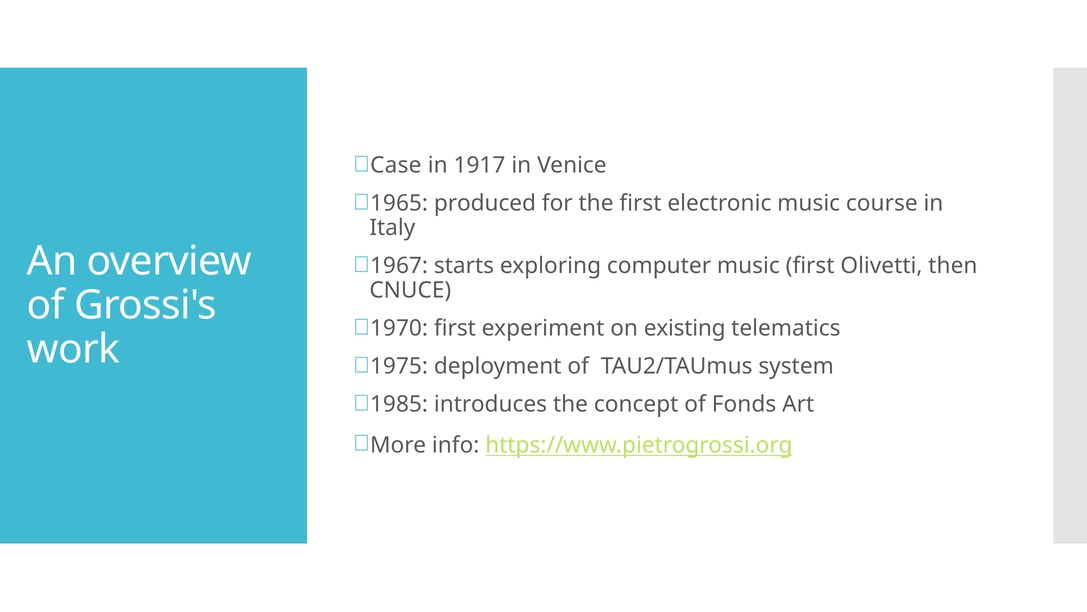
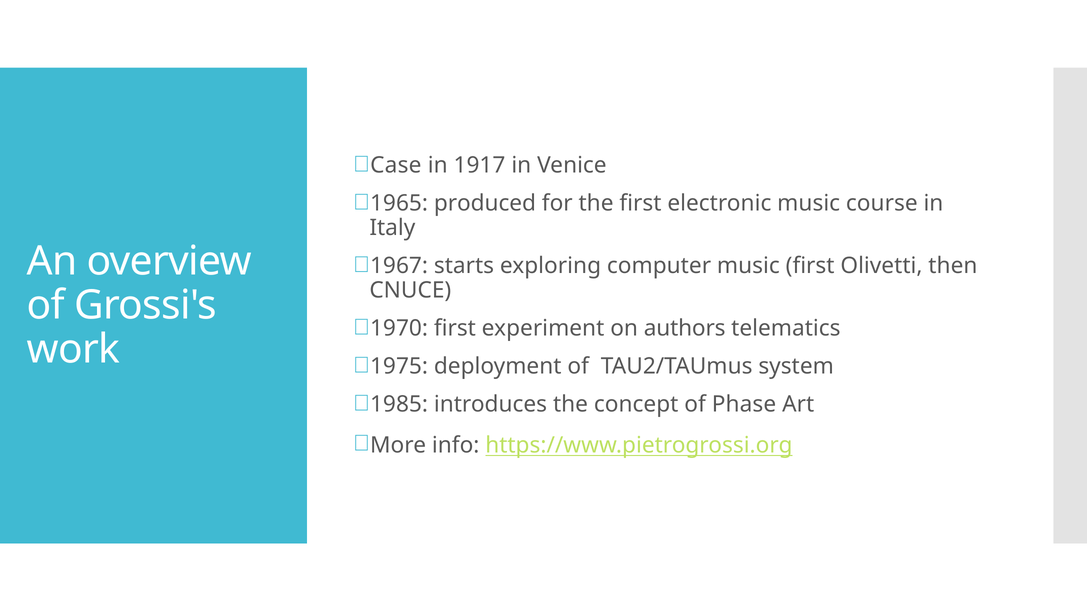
existing: existing -> authors (685, 328)
Fonds: Fonds -> Phase (744, 404)
